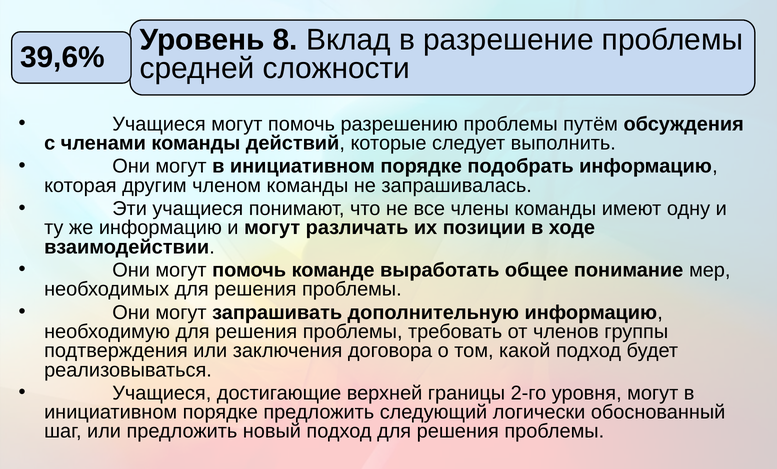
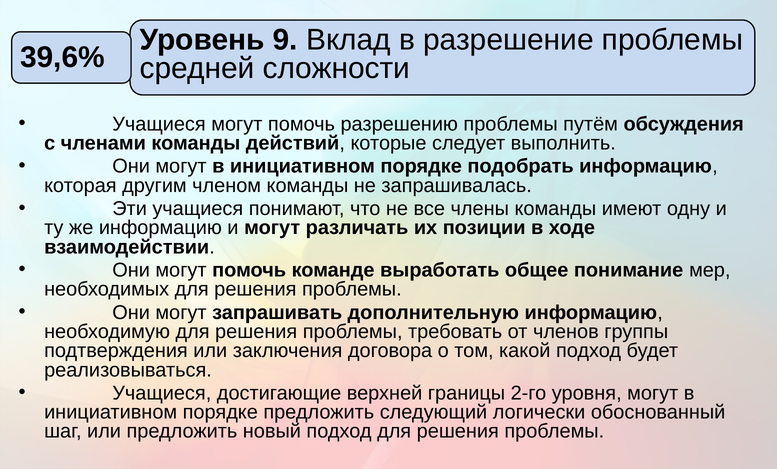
8: 8 -> 9 (285, 40)
